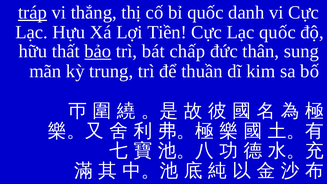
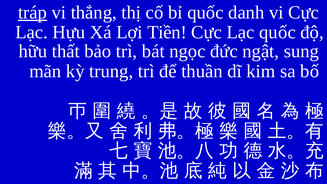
bảo underline: present -> none (98, 51)
chấp: chấp -> ngọc (187, 51)
thân: thân -> ngật (261, 51)
